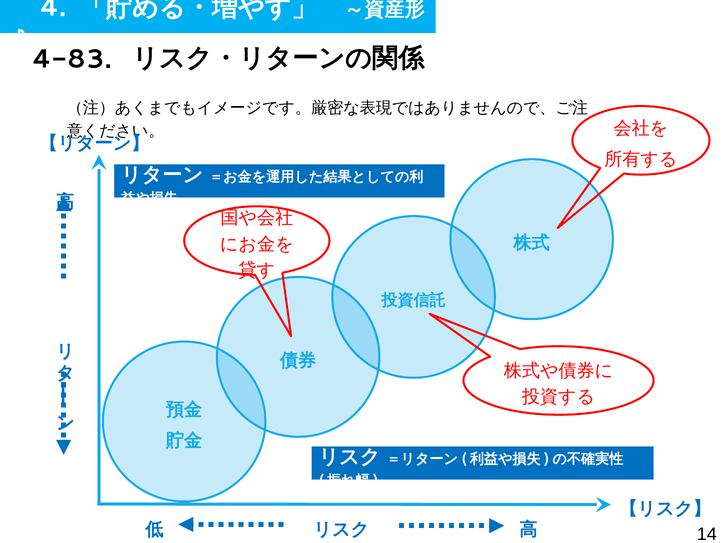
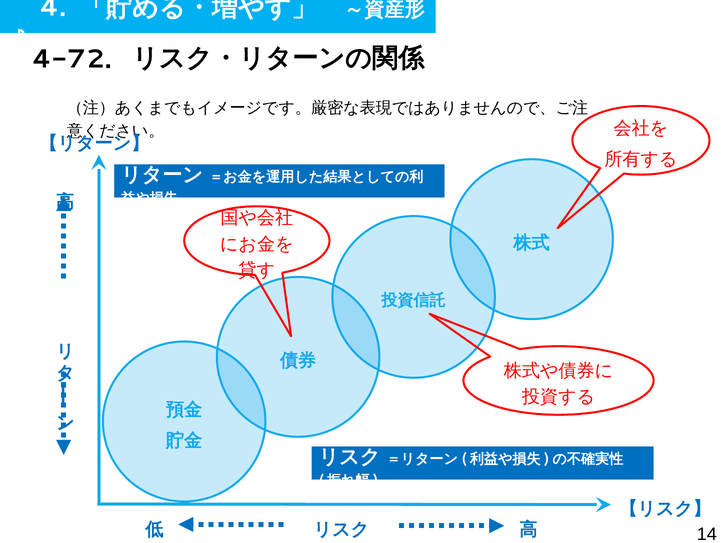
4-83: 4-83 -> 4-72 (72, 59)
